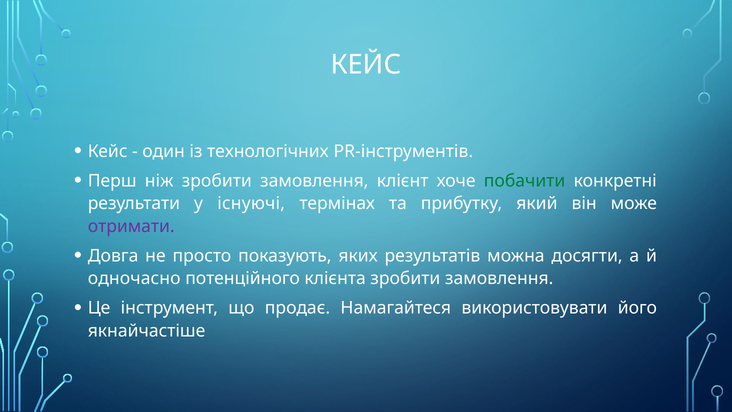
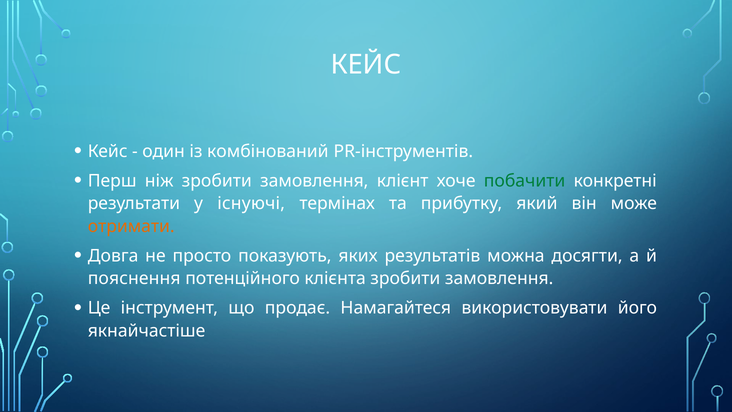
технологічних: технологічних -> комбінований (268, 151)
отримати colour: purple -> orange (131, 226)
одночасно: одночасно -> пояснення (134, 278)
